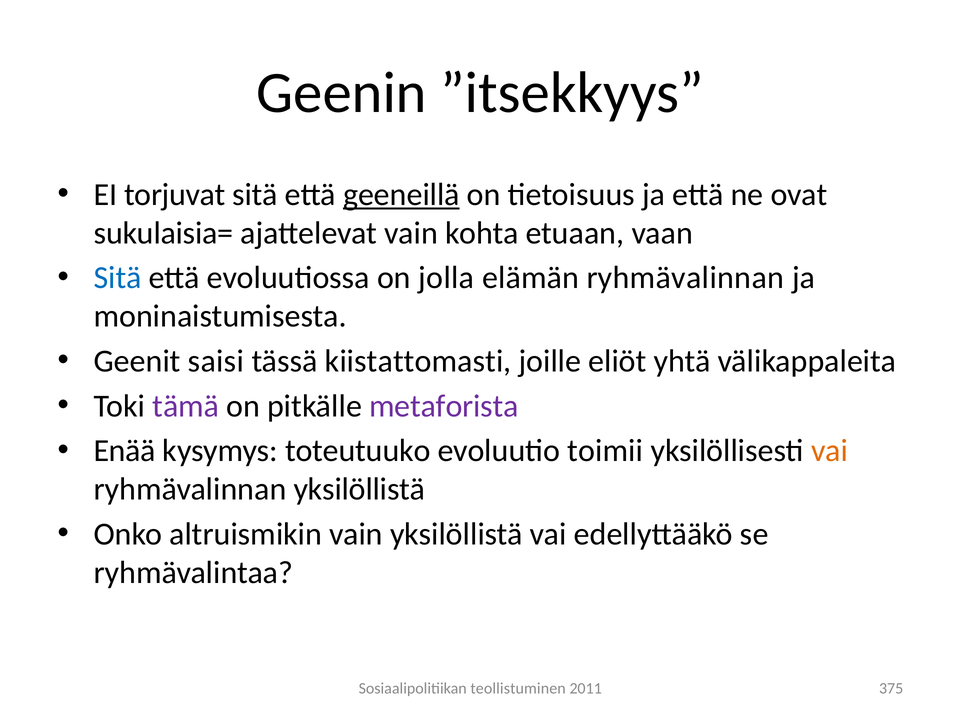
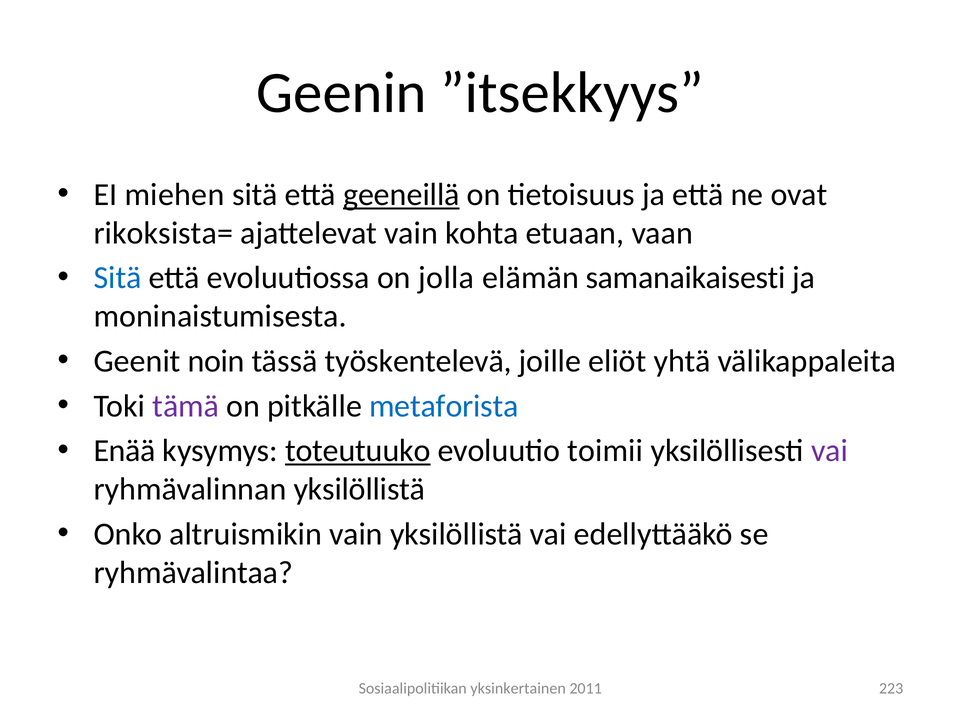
torjuvat: torjuvat -> miehen (175, 194)
sukulaisia=: sukulaisia= -> rikoksista= (163, 233)
elämän ryhmävalinnan: ryhmävalinnan -> samanaikaisesti (686, 278)
saisi: saisi -> noin (216, 361)
kiistattomasti: kiistattomasti -> työskentelevä (418, 361)
metaforista colour: purple -> blue (444, 406)
toteutuuko underline: none -> present (358, 451)
vai colour: orange -> purple (829, 451)
teollistuminen: teollistuminen -> yksinkertainen (518, 688)
375: 375 -> 223 (891, 688)
